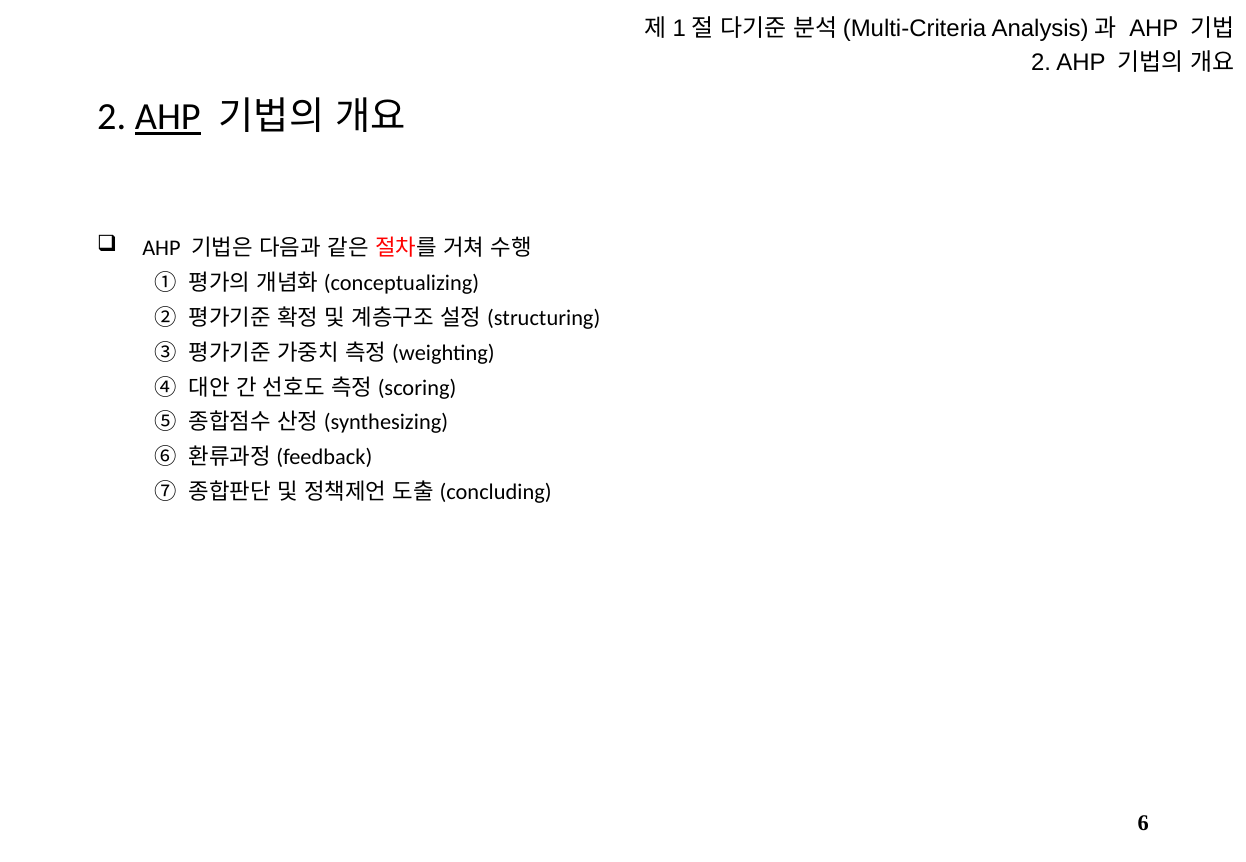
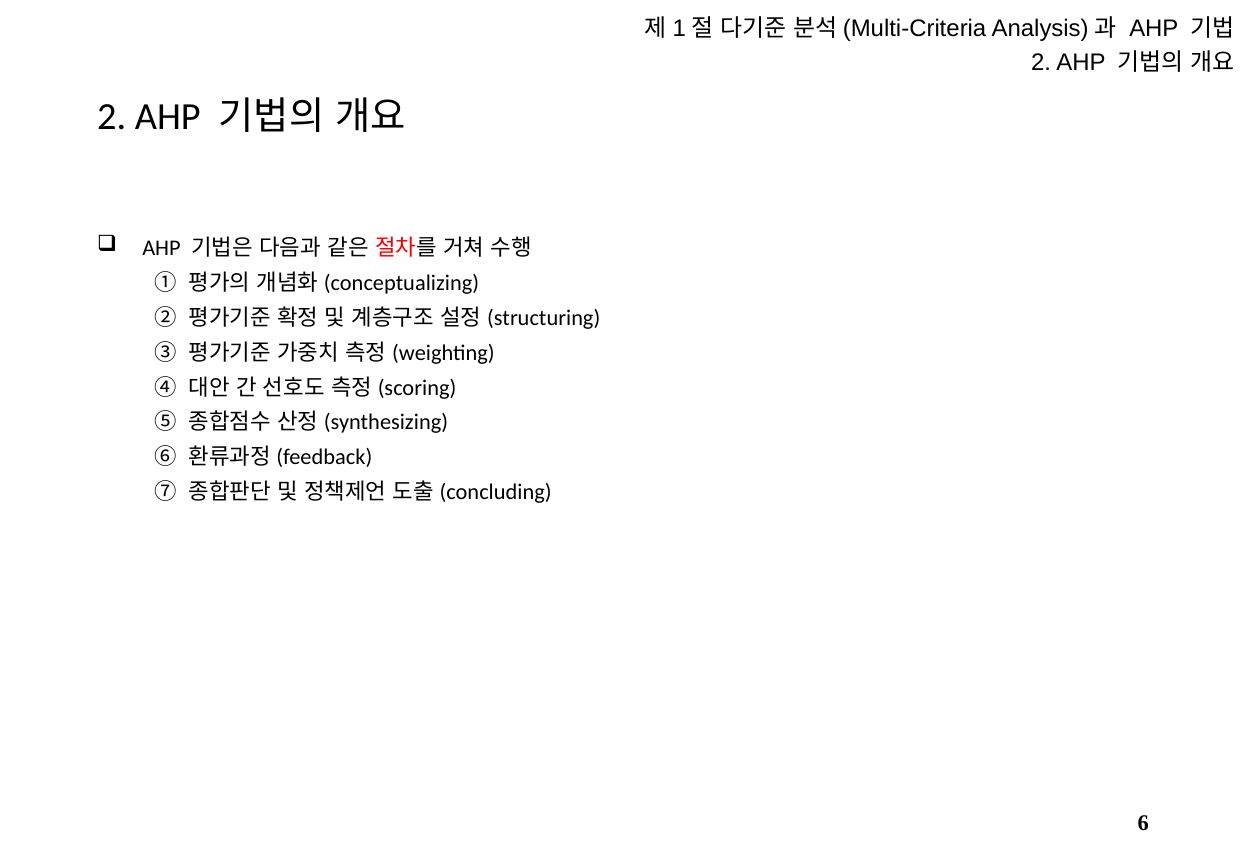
AHP underline: present -> none (168, 117)
